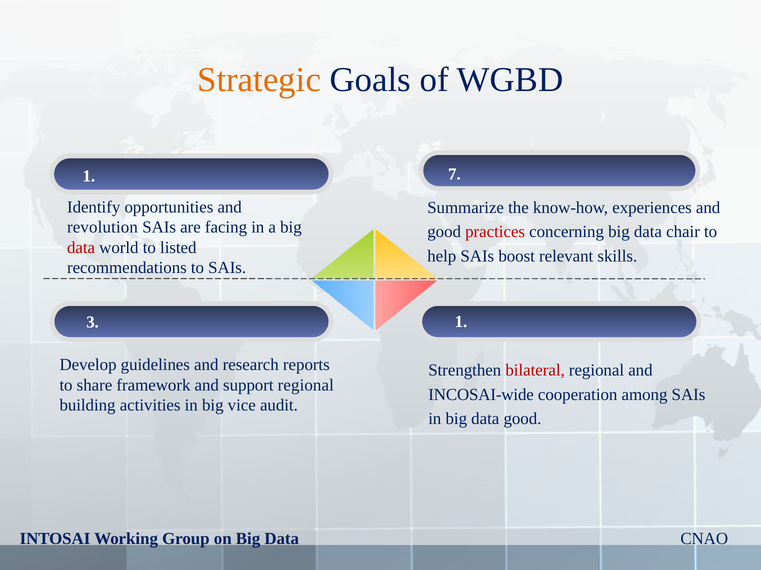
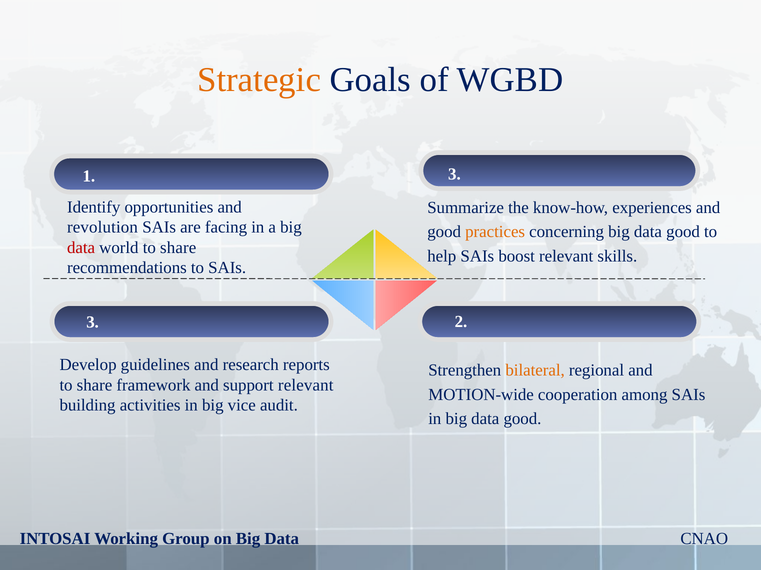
1 7: 7 -> 3 (454, 175)
practices colour: red -> orange (495, 232)
concerning big data chair: chair -> good (683, 232)
world to listed: listed -> share (178, 248)
3 1: 1 -> 2 (461, 322)
bilateral colour: red -> orange (535, 371)
support regional: regional -> relevant (306, 386)
INCOSAI-wide: INCOSAI-wide -> MOTION-wide (481, 395)
